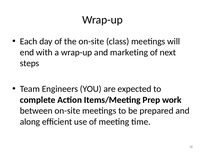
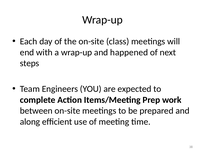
marketing: marketing -> happened (129, 52)
